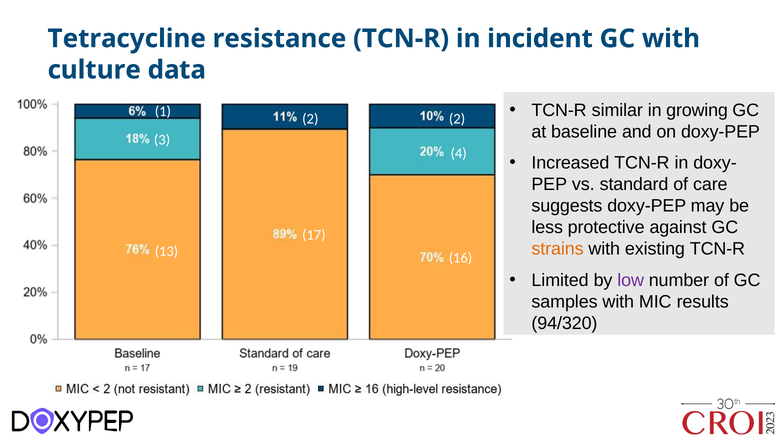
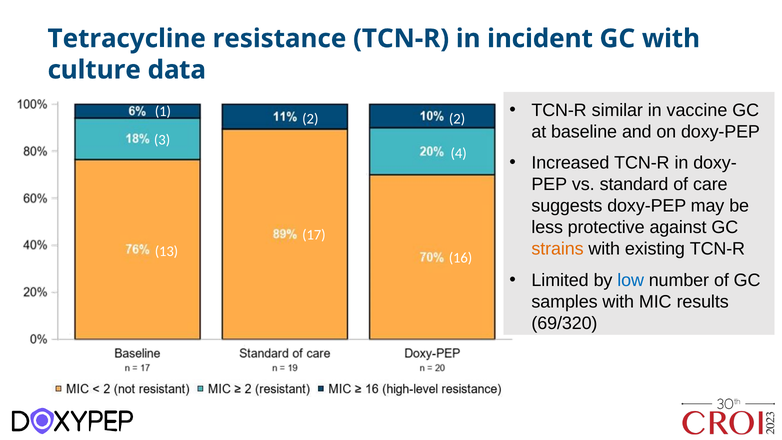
growing: growing -> vaccine (697, 110)
low colour: purple -> blue (631, 280)
94/320: 94/320 -> 69/320 (564, 323)
